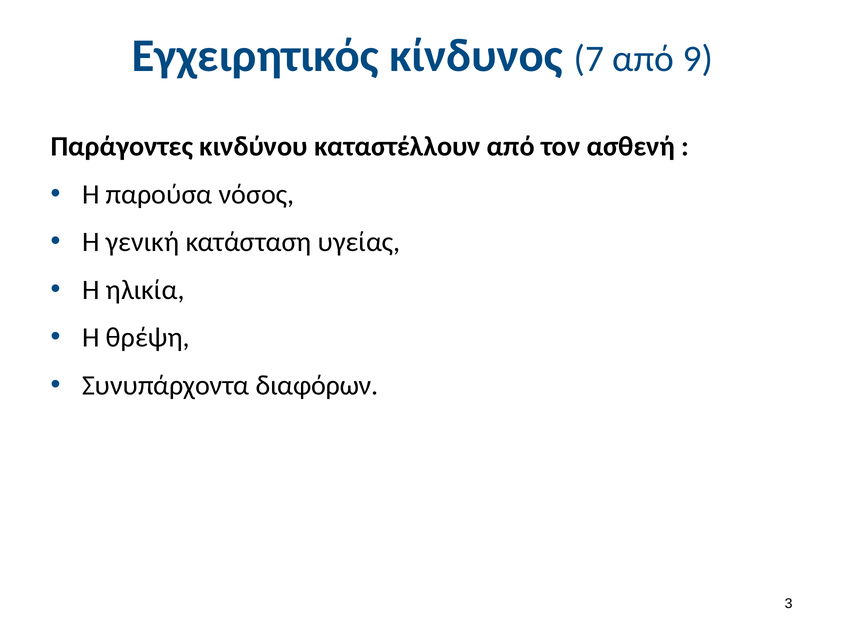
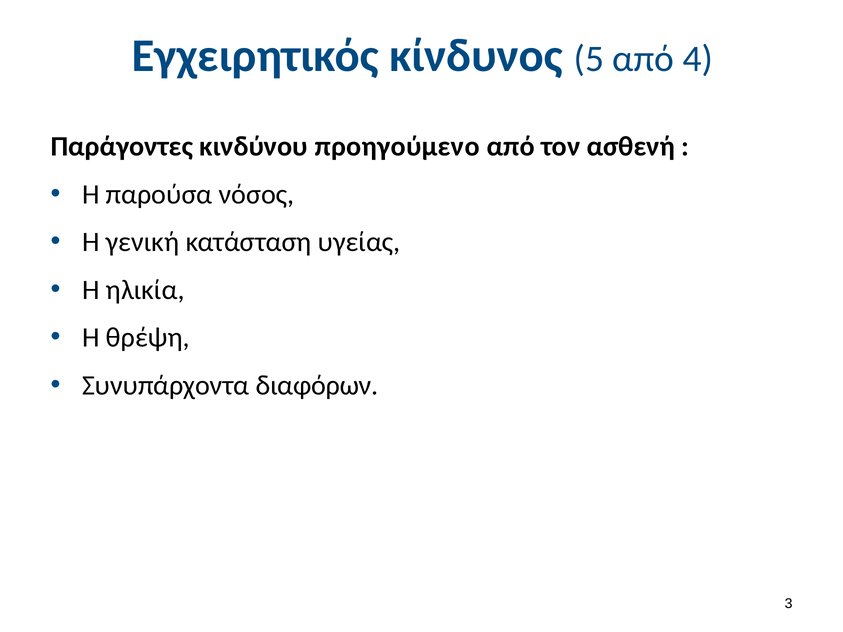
7: 7 -> 5 (589, 59)
9: 9 -> 4 (698, 59)
καταστέλλουν: καταστέλλουν -> προηγούμενο (397, 147)
